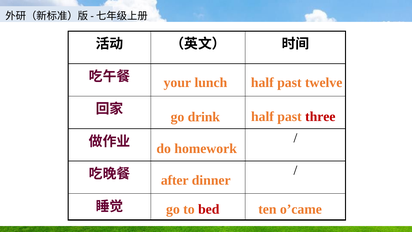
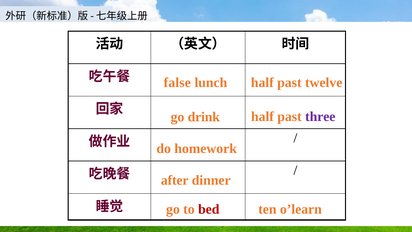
your: your -> false (177, 83)
three colour: red -> purple (320, 117)
o’came: o’came -> o’learn (301, 209)
